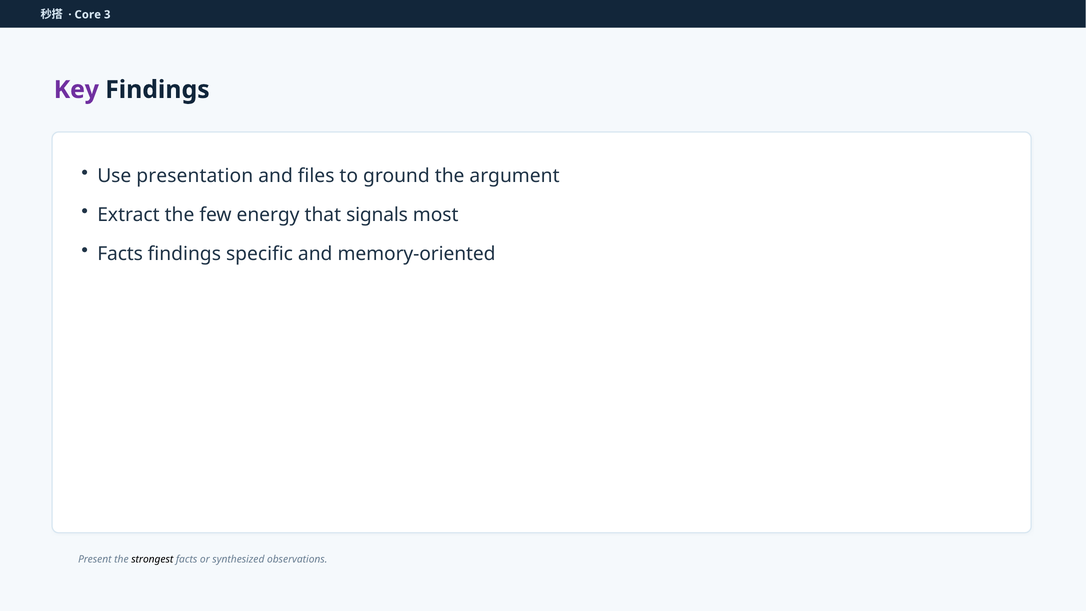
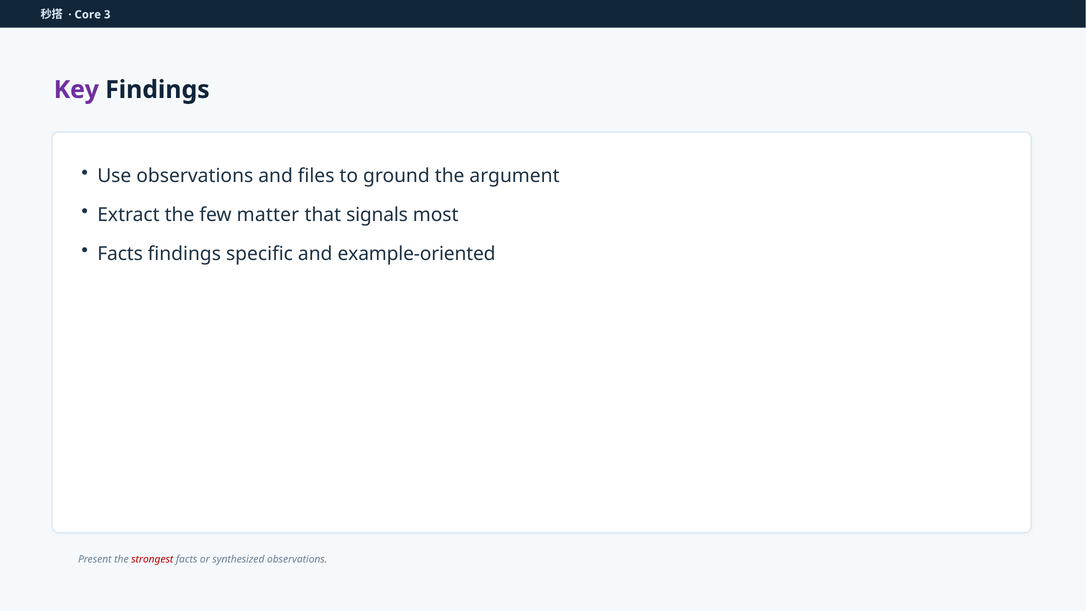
Use presentation: presentation -> observations (195, 176)
energy: energy -> matter (268, 215)
memory-oriented: memory-oriented -> example-oriented (417, 254)
strongest colour: black -> red (152, 559)
